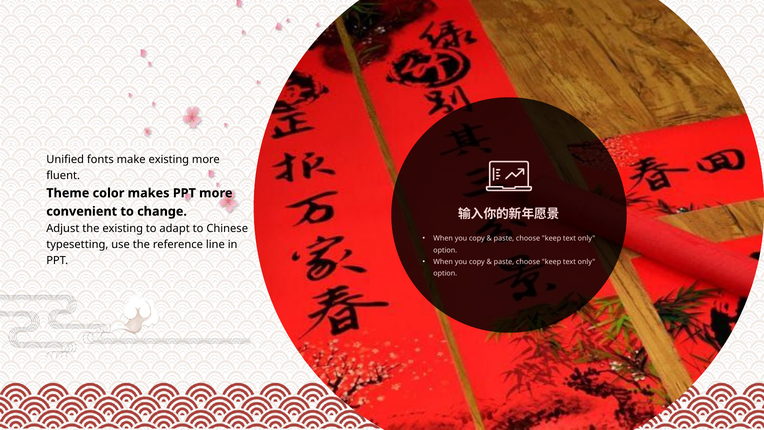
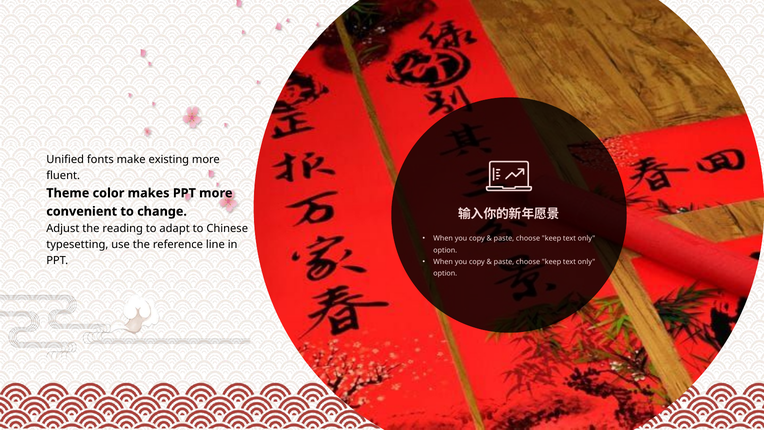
the existing: existing -> reading (123, 228)
